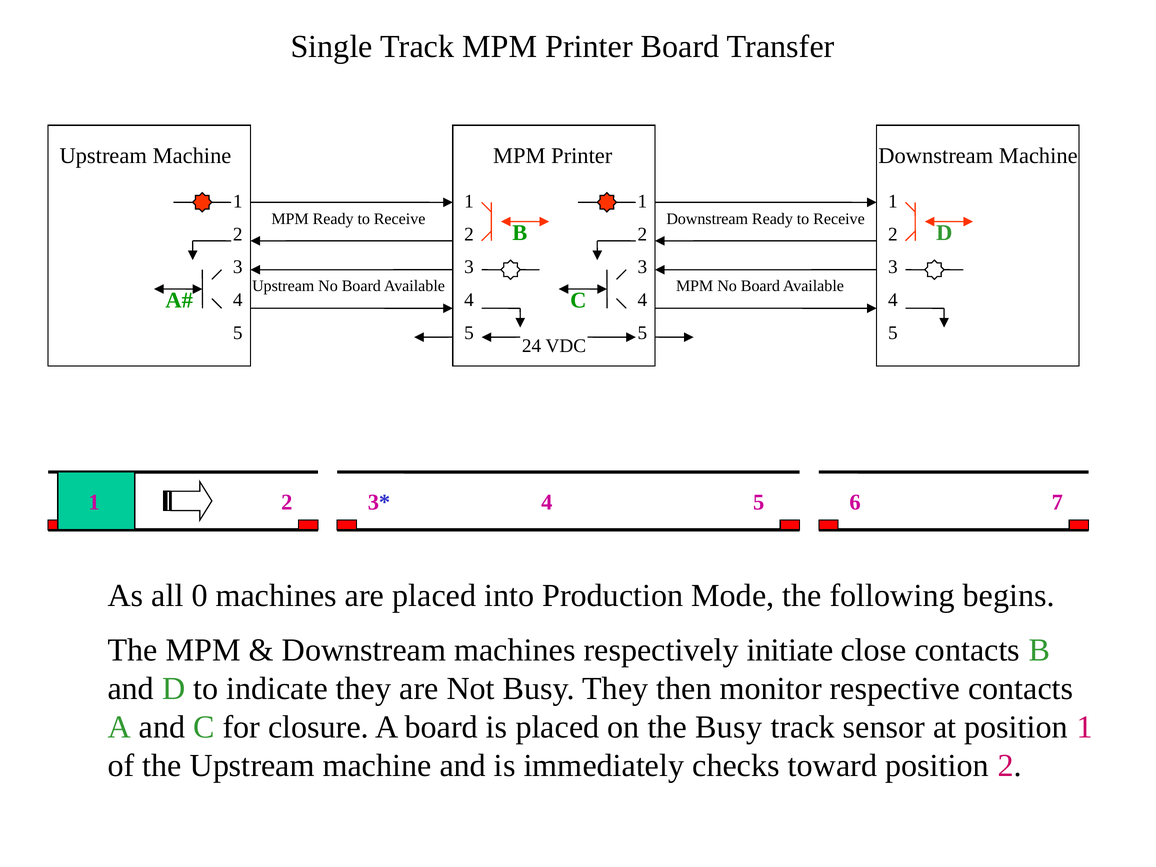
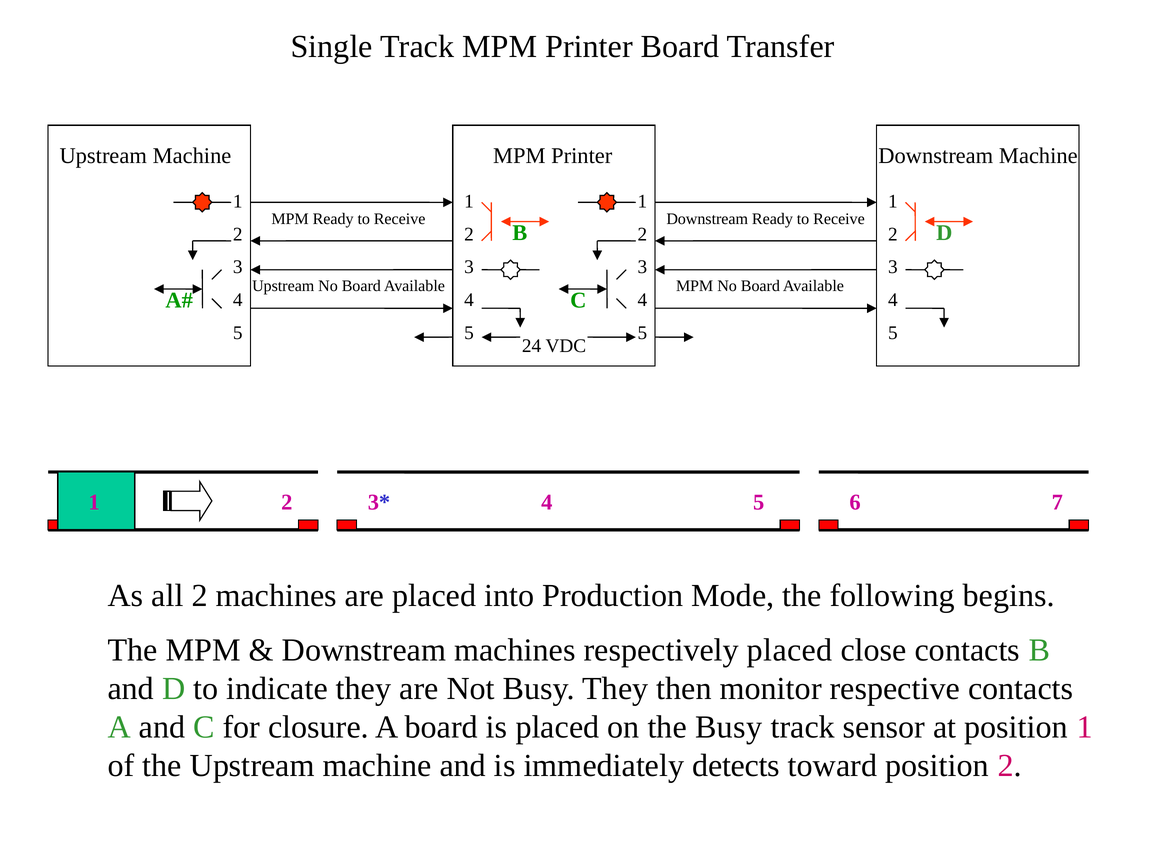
all 0: 0 -> 2 (200, 596)
respectively initiate: initiate -> placed (790, 650)
checks: checks -> detects (736, 766)
